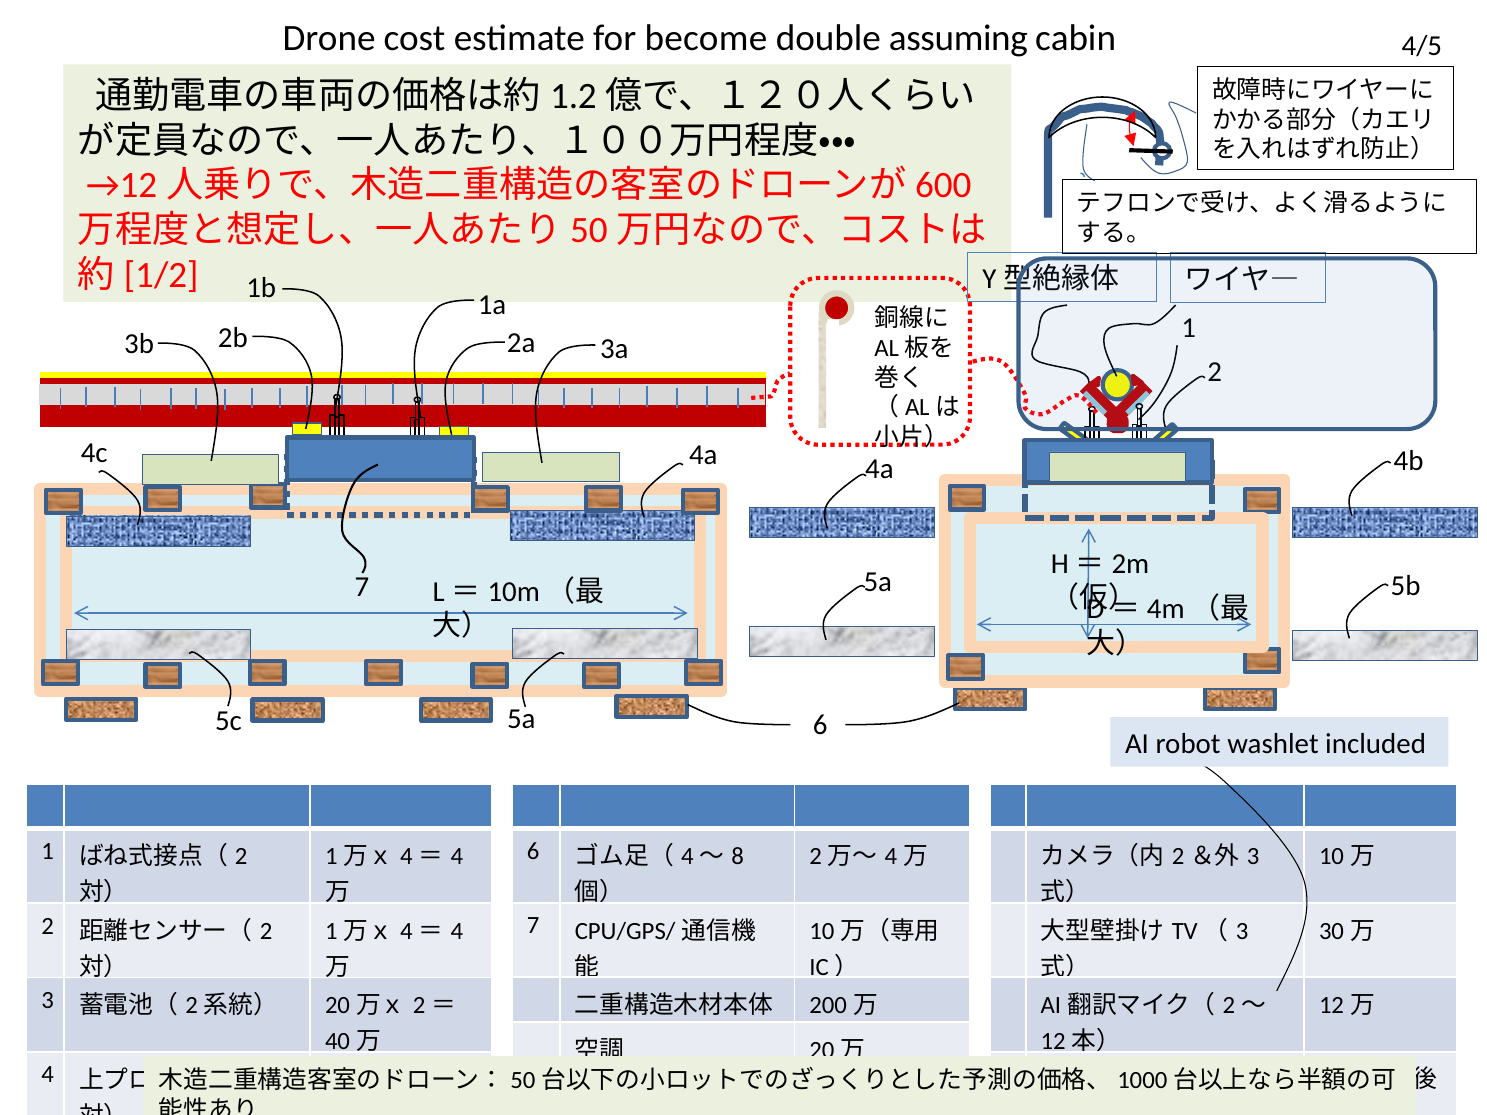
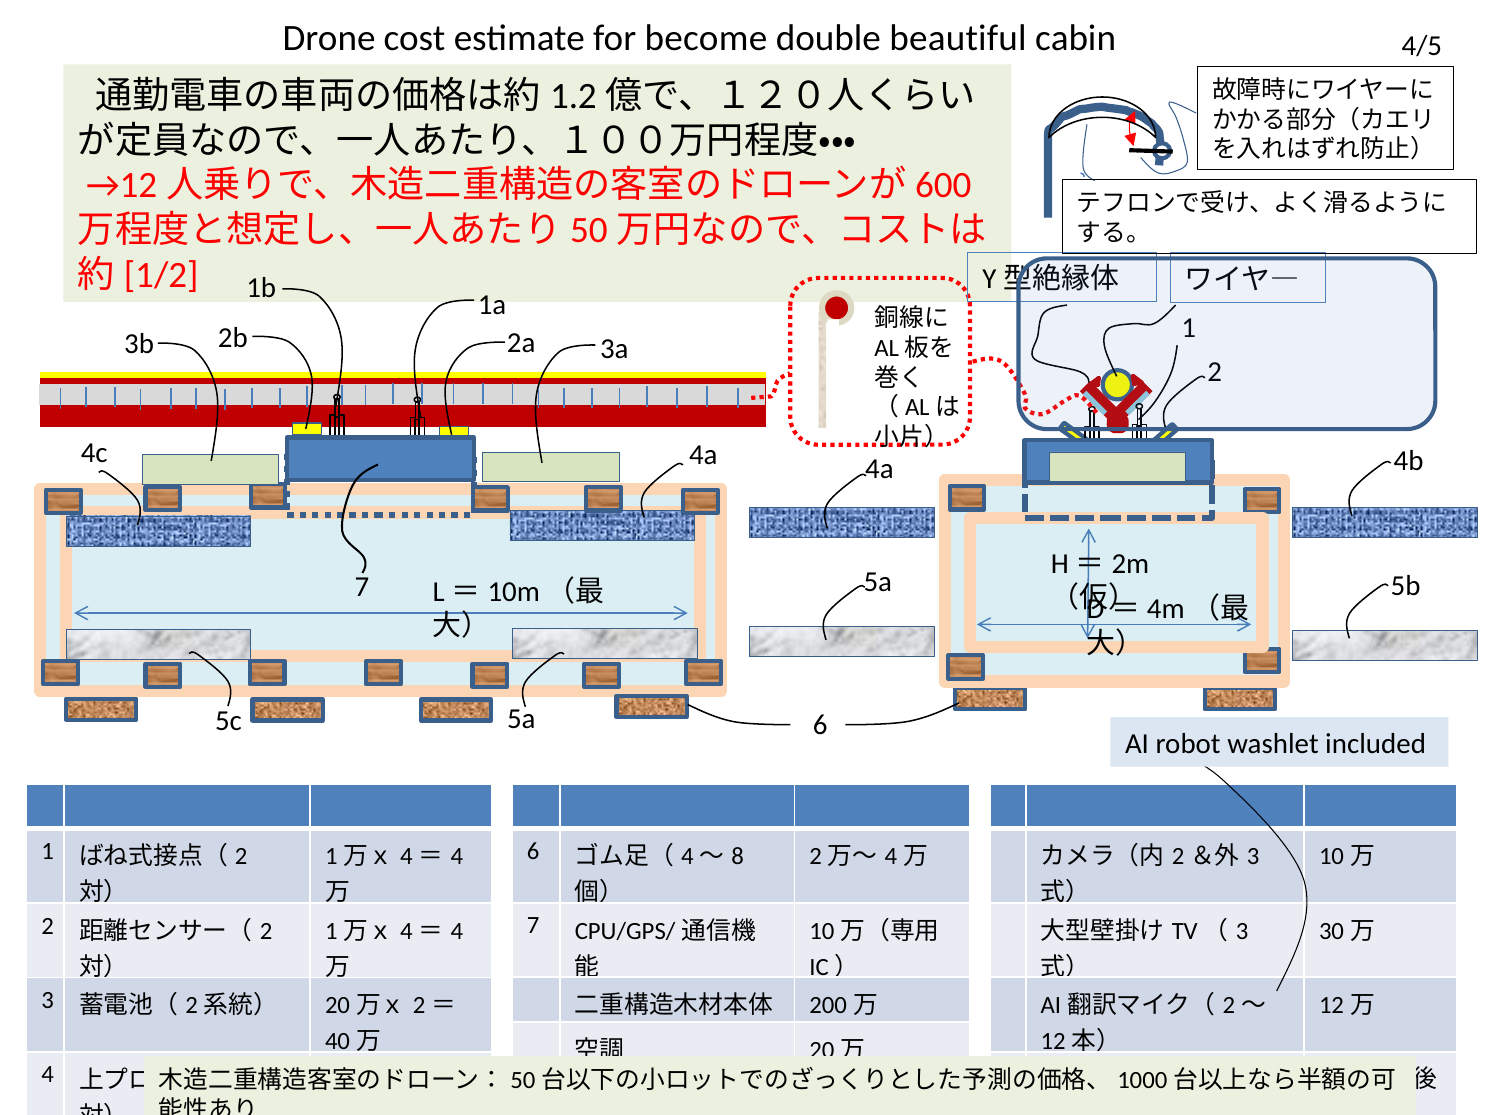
assuming: assuming -> beautiful (958, 38)
